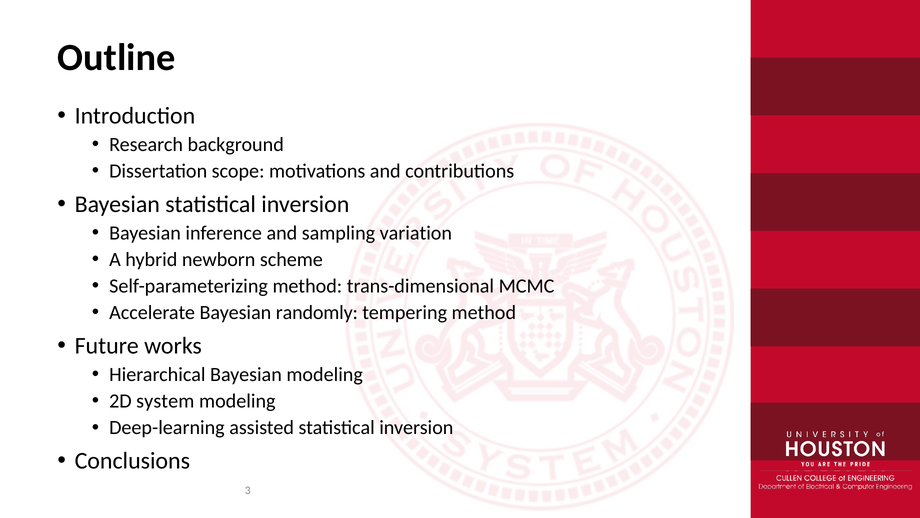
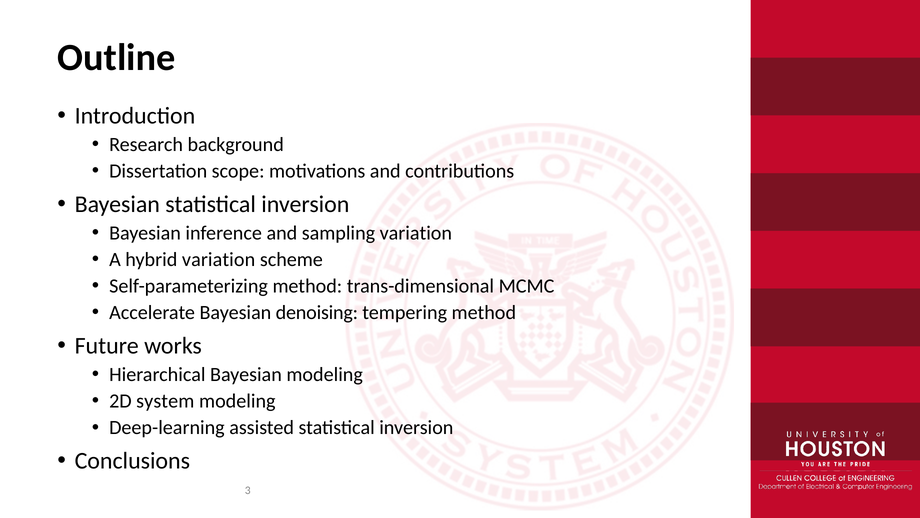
hybrid newborn: newborn -> variation (219, 259)
randomly: randomly -> denoising (317, 312)
